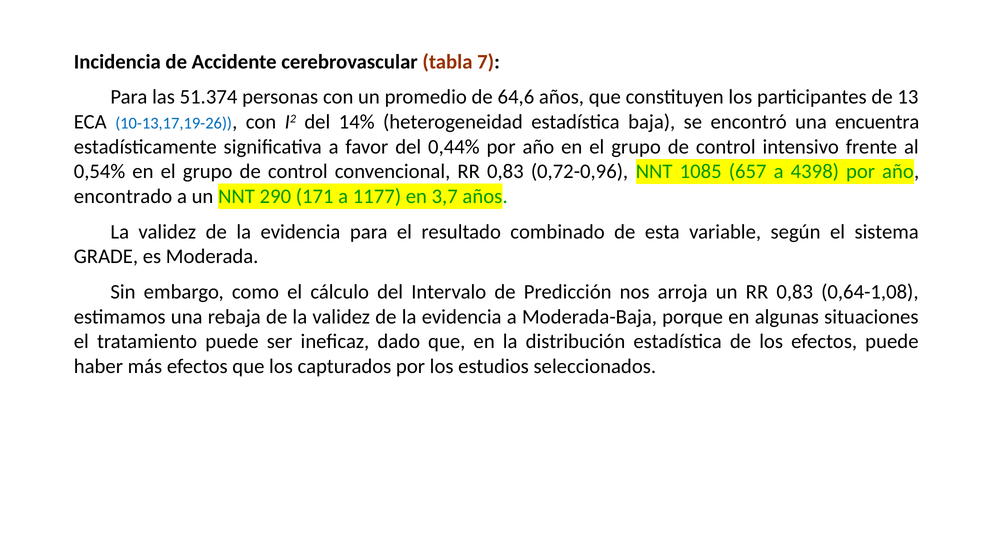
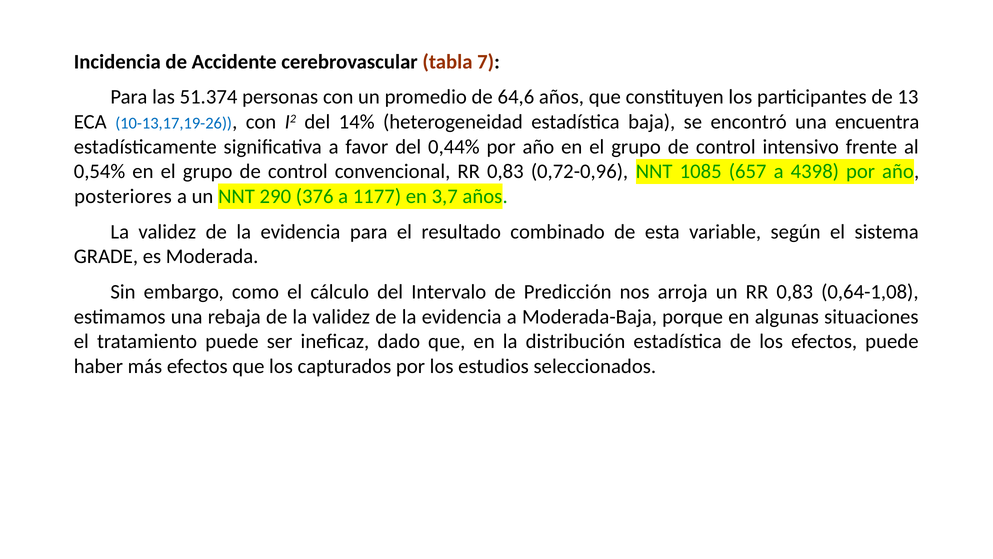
encontrado: encontrado -> posteriores (123, 196)
171: 171 -> 376 (315, 196)
